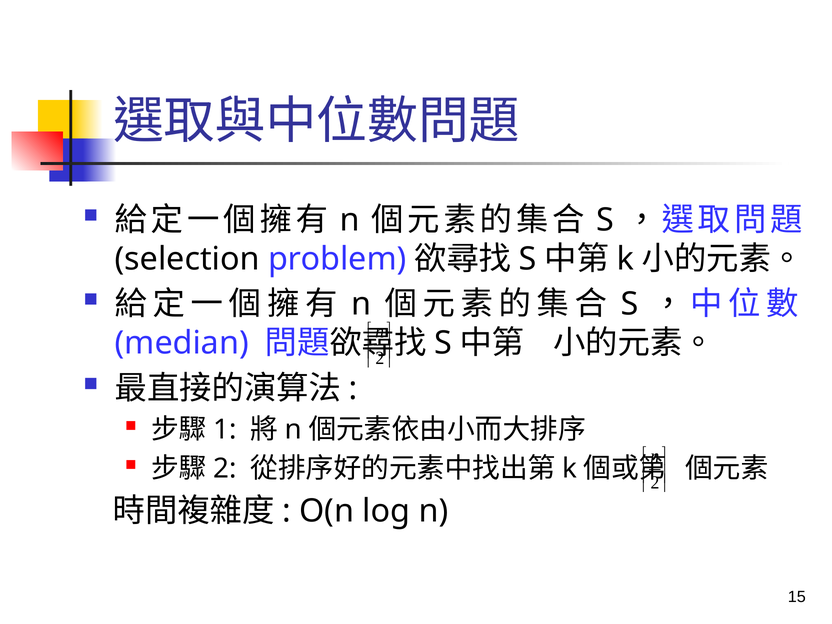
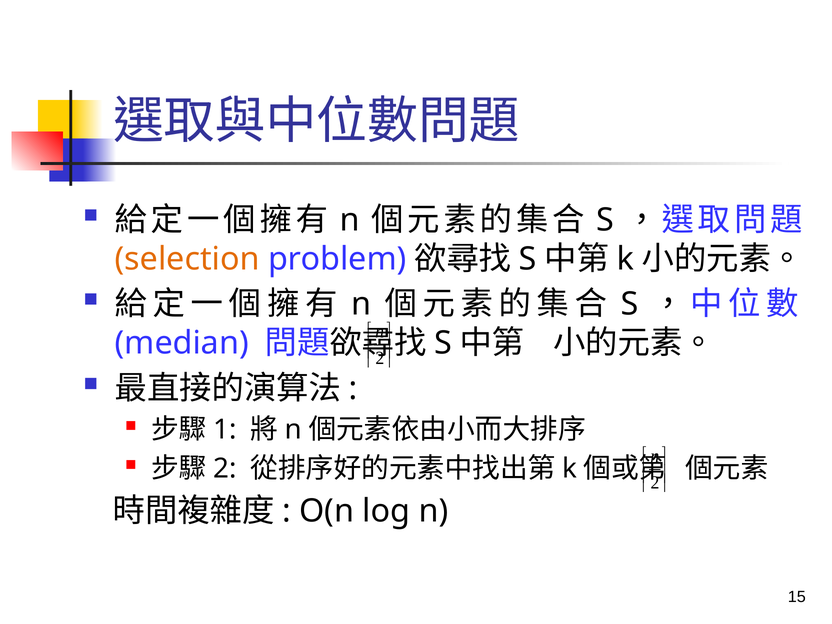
selection colour: black -> orange (187, 259)
